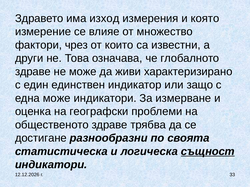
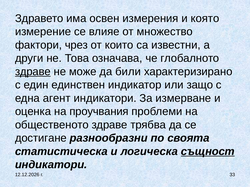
изход: изход -> освен (104, 18)
здраве underline: none -> present (33, 72)
живи: живи -> били (128, 72)
една може: може -> агент (57, 98)
географски: географски -> проучвания (99, 112)
